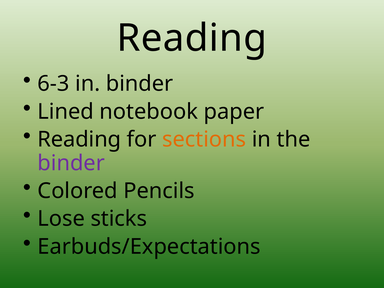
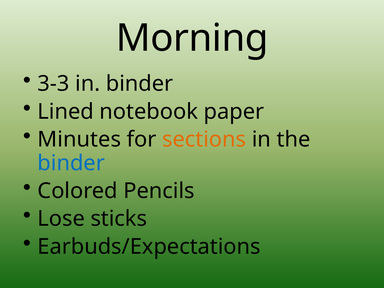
Reading: Reading -> Morning (192, 38)
6-3: 6-3 -> 3-3 (53, 84)
Reading: Reading -> Minutes (79, 139)
binder colour: purple -> blue (71, 163)
